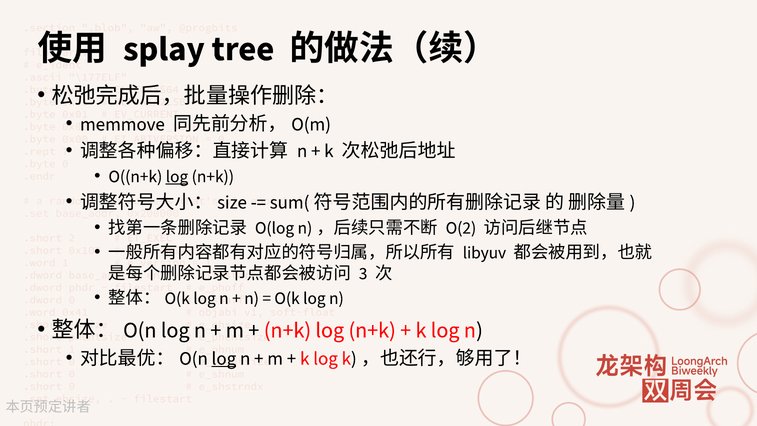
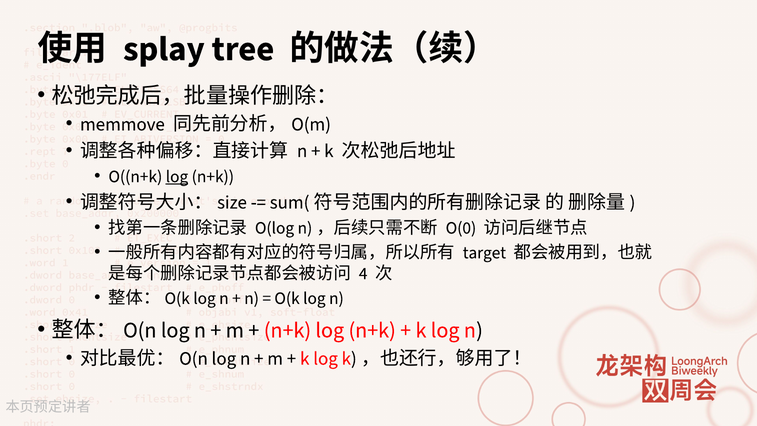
O(2: O(2 -> O(0 (461, 228)
libyuv: libyuv -> target (484, 253)
3: 3 -> 4 (363, 273)
log underline: present -> none (224, 358)
